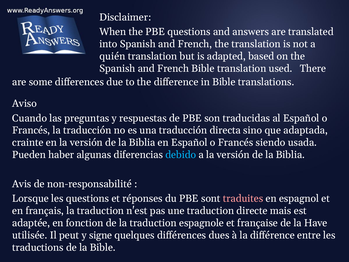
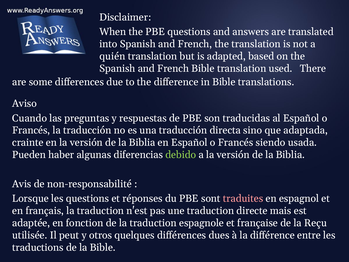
debido colour: light blue -> light green (181, 155)
Have: Have -> Reçu (316, 223)
signe: signe -> otros (101, 235)
